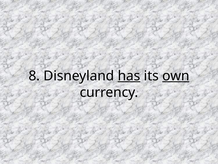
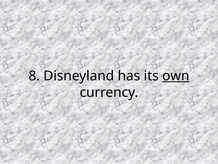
has underline: present -> none (129, 76)
